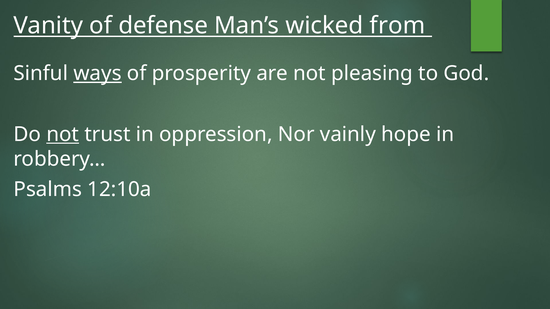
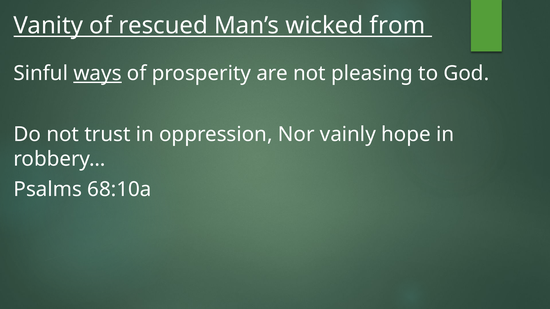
defense: defense -> rescued (163, 25)
not underline: present -> none (63, 134)
12:10a: 12:10a -> 68:10a (119, 190)
